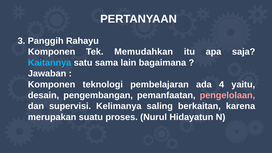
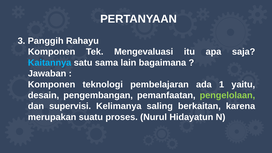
Memudahkan: Memudahkan -> Mengevaluasi (144, 52)
4: 4 -> 1 (222, 84)
pengelolaan colour: pink -> light green (227, 95)
